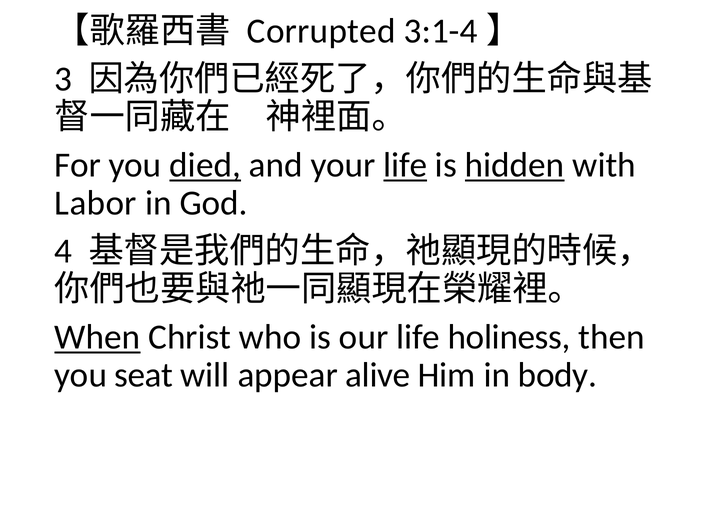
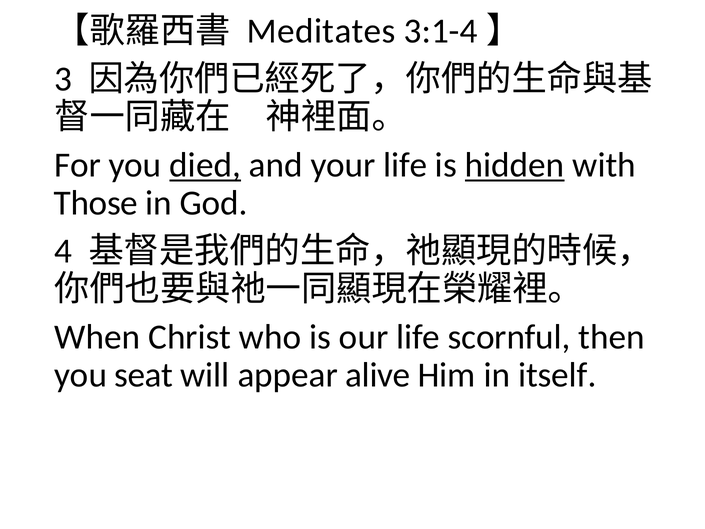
Corrupted: Corrupted -> Meditates (321, 31)
life underline: present -> none (405, 165)
Labor: Labor -> Those (96, 203)
When underline: present -> none (97, 337)
holiness: holiness -> scornful (509, 337)
body: body -> itself (557, 375)
